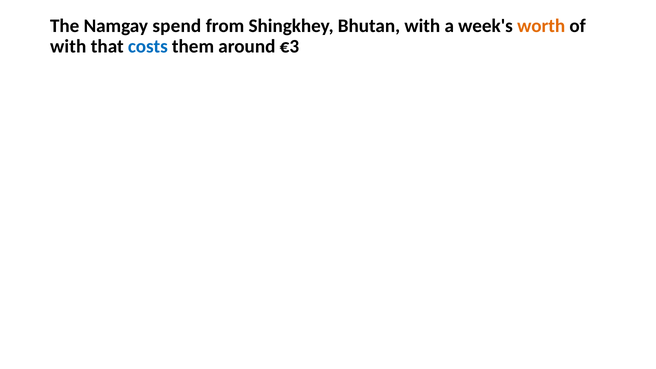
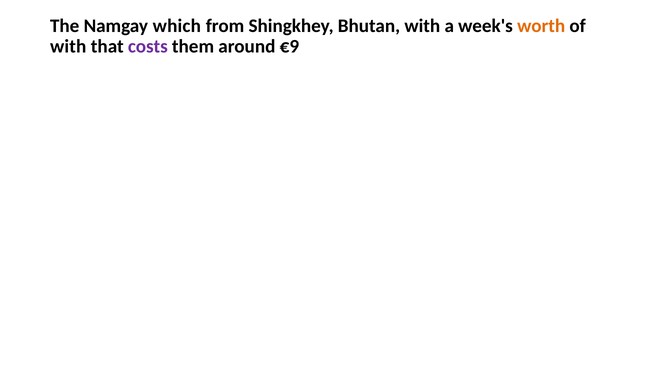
spend: spend -> which (177, 26)
costs colour: blue -> purple (148, 47)
€3: €3 -> €9 (289, 47)
